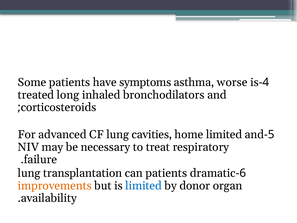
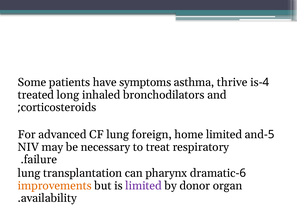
worse: worse -> thrive (232, 82)
cavities: cavities -> foreign (152, 134)
can patients: patients -> pharynx (166, 173)
limited colour: blue -> purple (144, 185)
